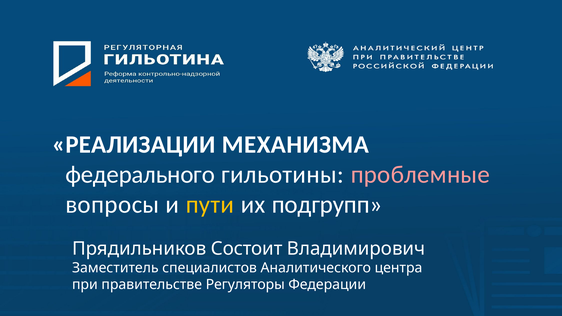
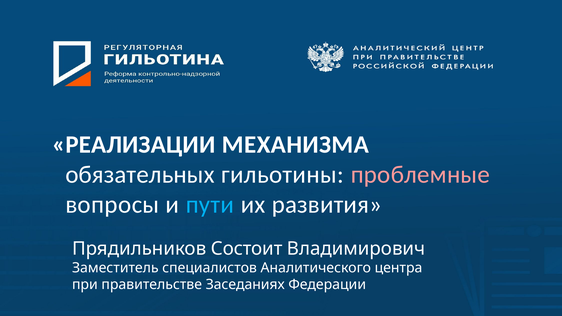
федерального: федерального -> обязательных (140, 175)
пути colour: yellow -> light blue (210, 205)
подгрупп: подгрупп -> развития (327, 205)
Регуляторы: Регуляторы -> Заседаниях (245, 285)
